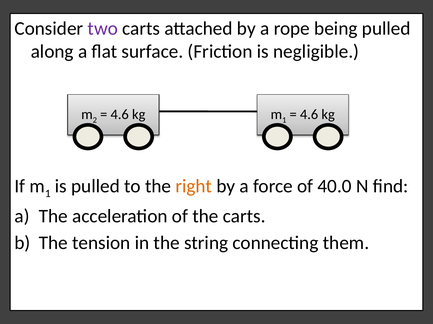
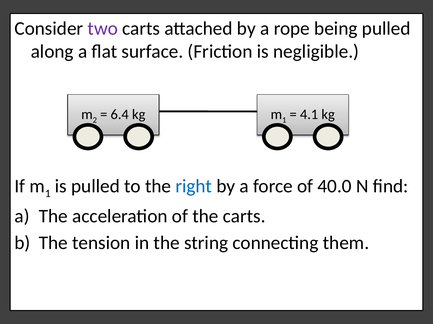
4.6: 4.6 -> 6.4 (120, 115)
4.6: 4.6 -> 4.1 (309, 115)
right colour: orange -> blue (194, 186)
